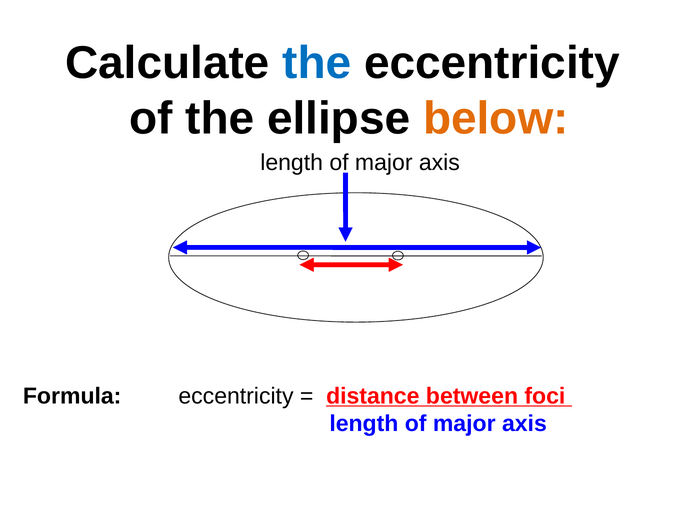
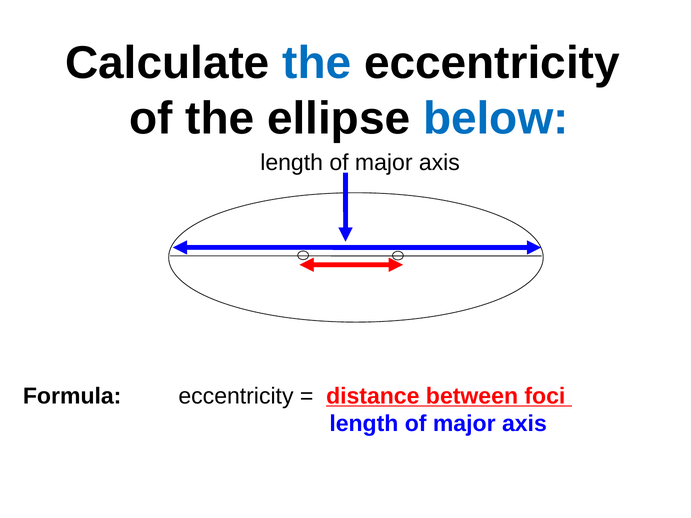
below colour: orange -> blue (496, 118)
